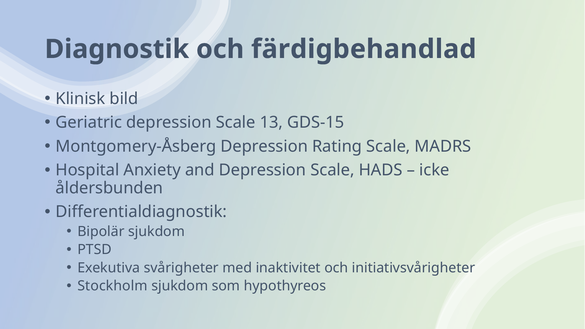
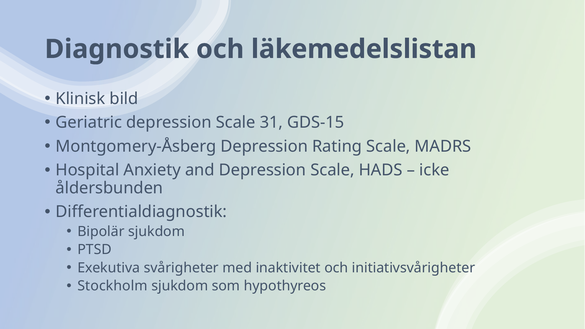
färdigbehandlad: färdigbehandlad -> läkemedelslistan (364, 49)
13: 13 -> 31 (271, 122)
